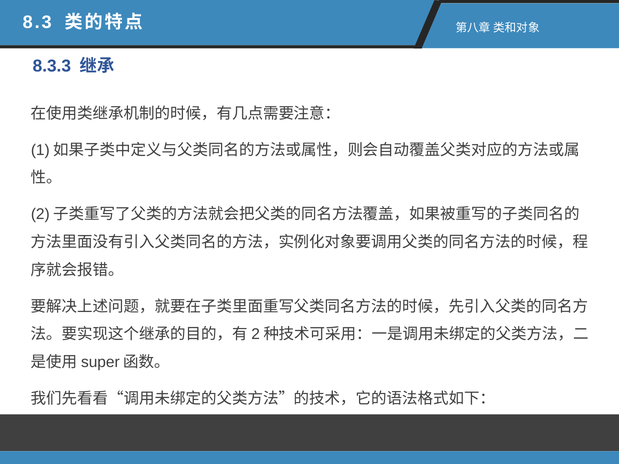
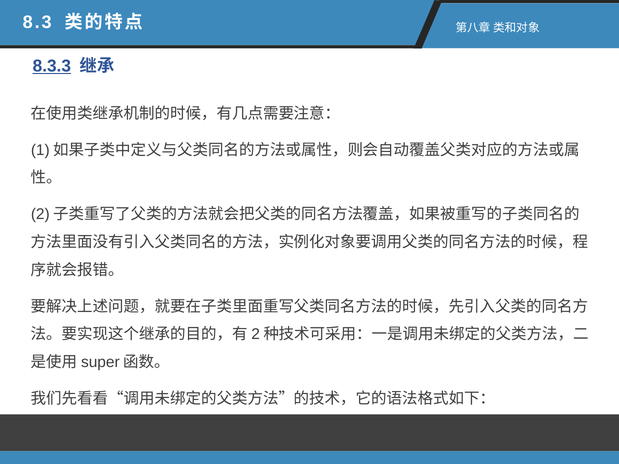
8.3.3 underline: none -> present (52, 66)
